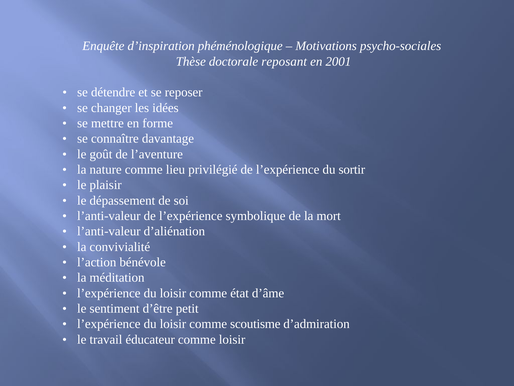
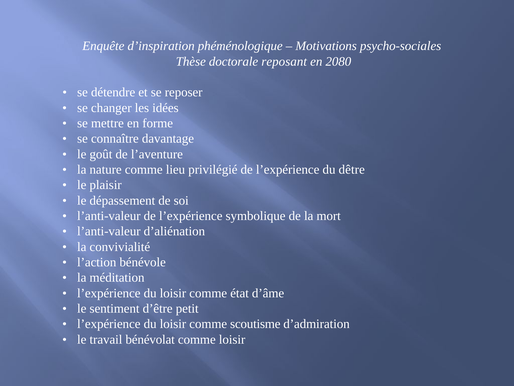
2001: 2001 -> 2080 (338, 61)
sortir: sortir -> dêtre (352, 169)
éducateur: éducateur -> bénévolat (150, 339)
